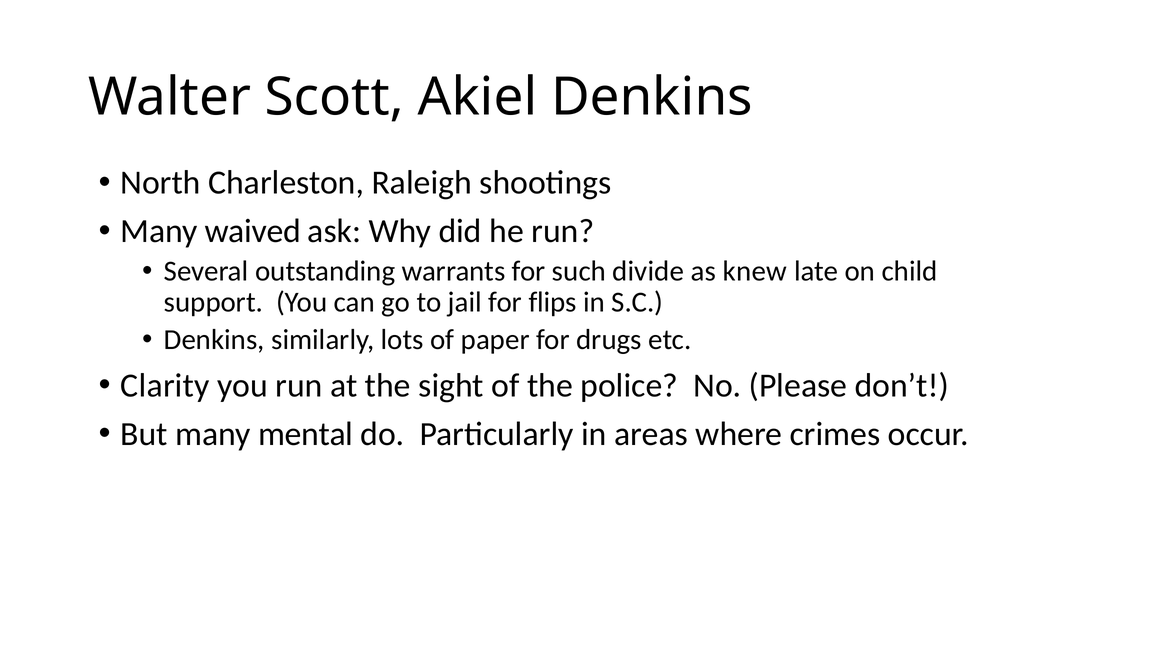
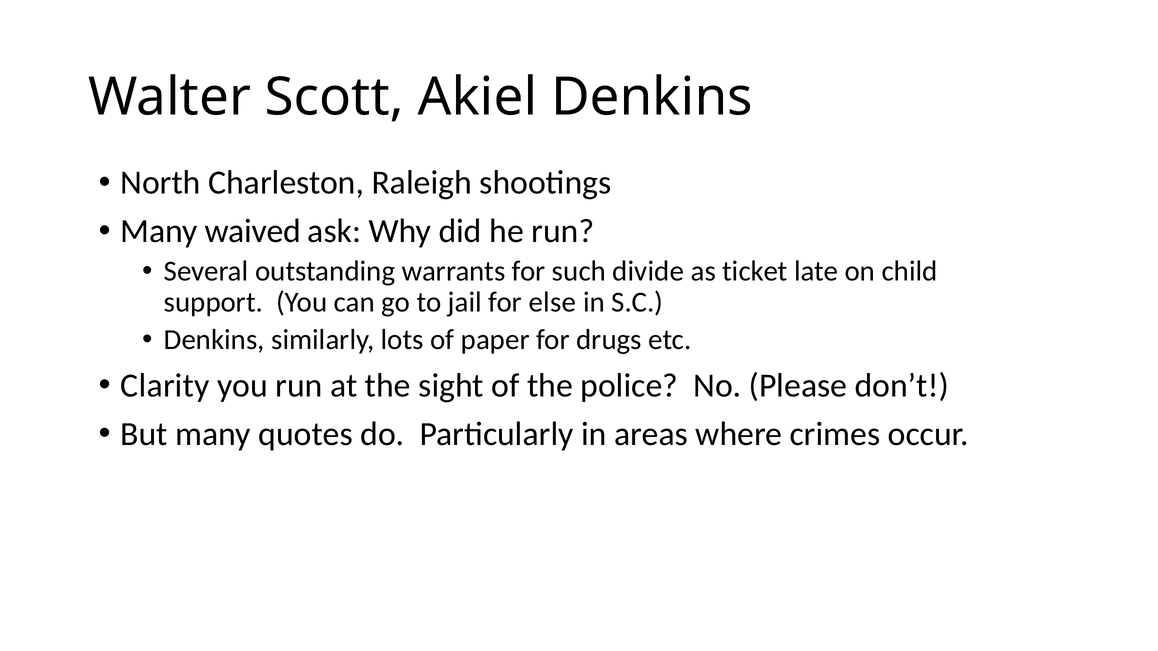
knew: knew -> ticket (755, 271)
flips: flips -> else (552, 303)
mental: mental -> quotes (306, 434)
